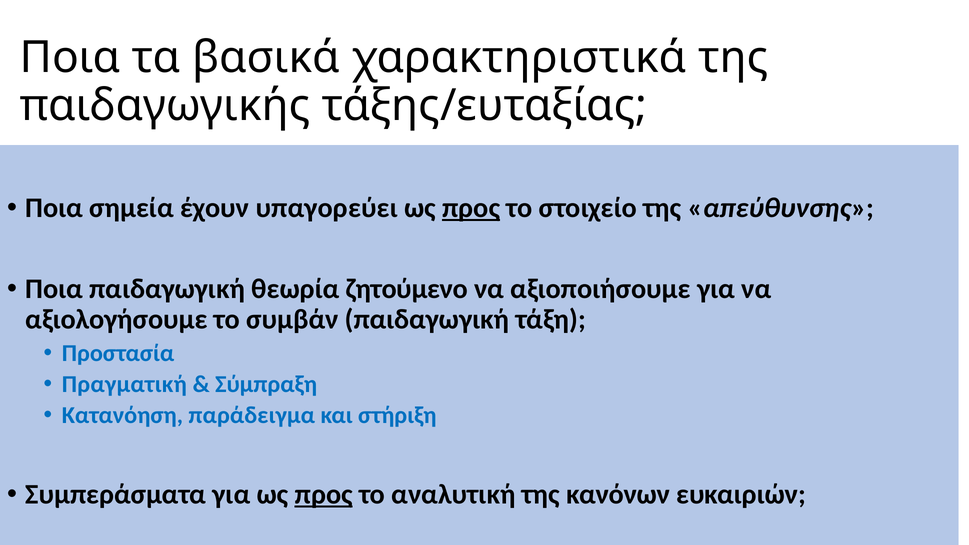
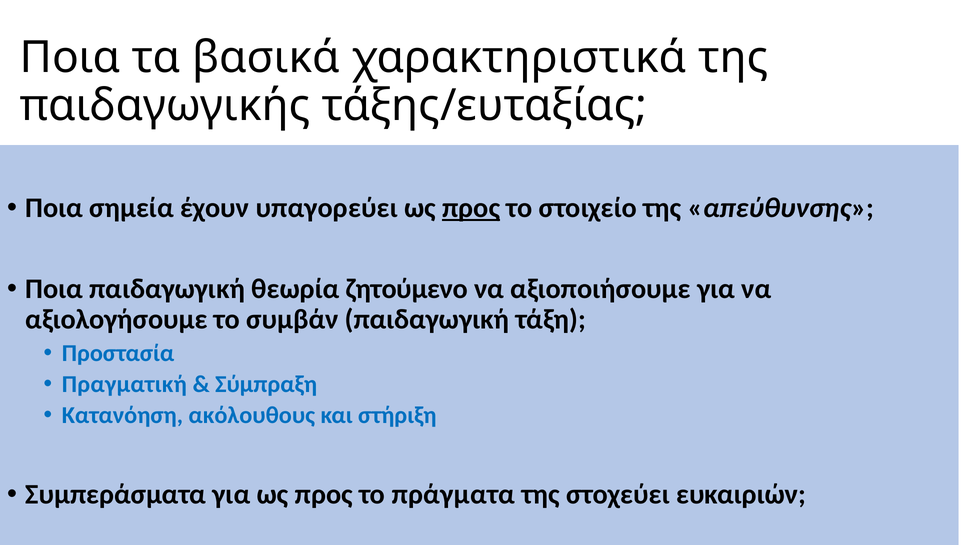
παράδειγμα: παράδειγμα -> ακόλουθους (252, 415)
προς underline: present -> none (324, 494)
αναλυτική: αναλυτική -> πράγματα (453, 494)
κανόνων: κανόνων -> στοχεύει (618, 494)
